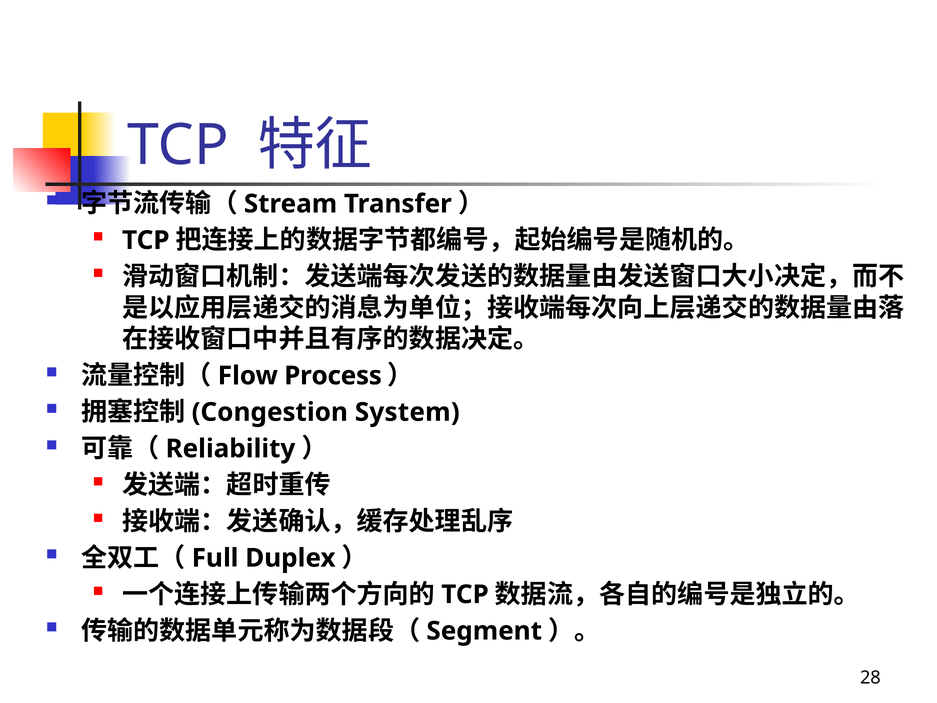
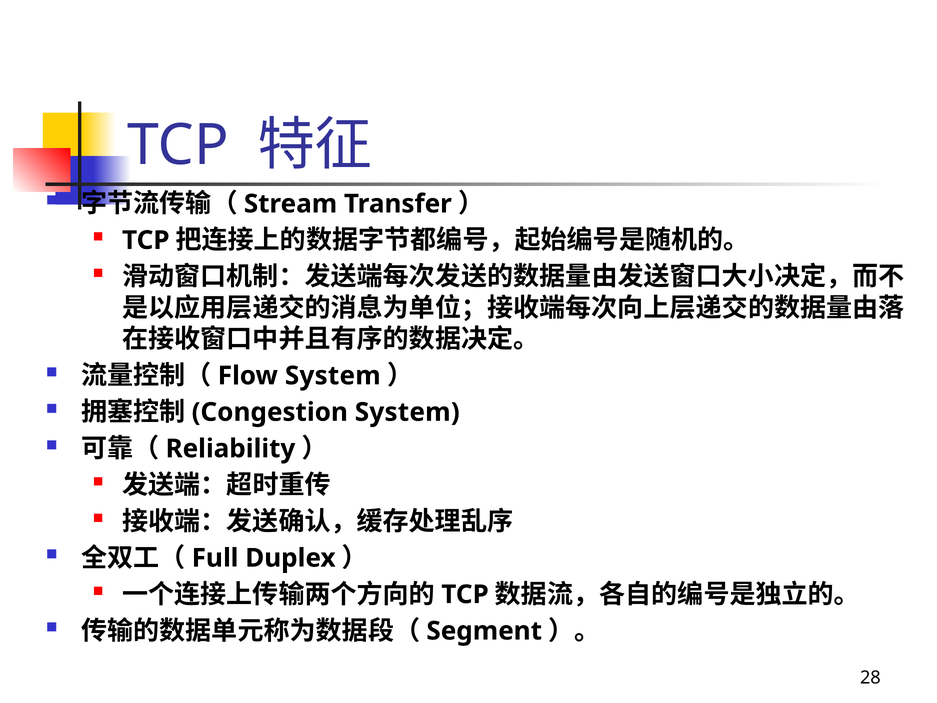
Process: Process -> System (333, 376)
